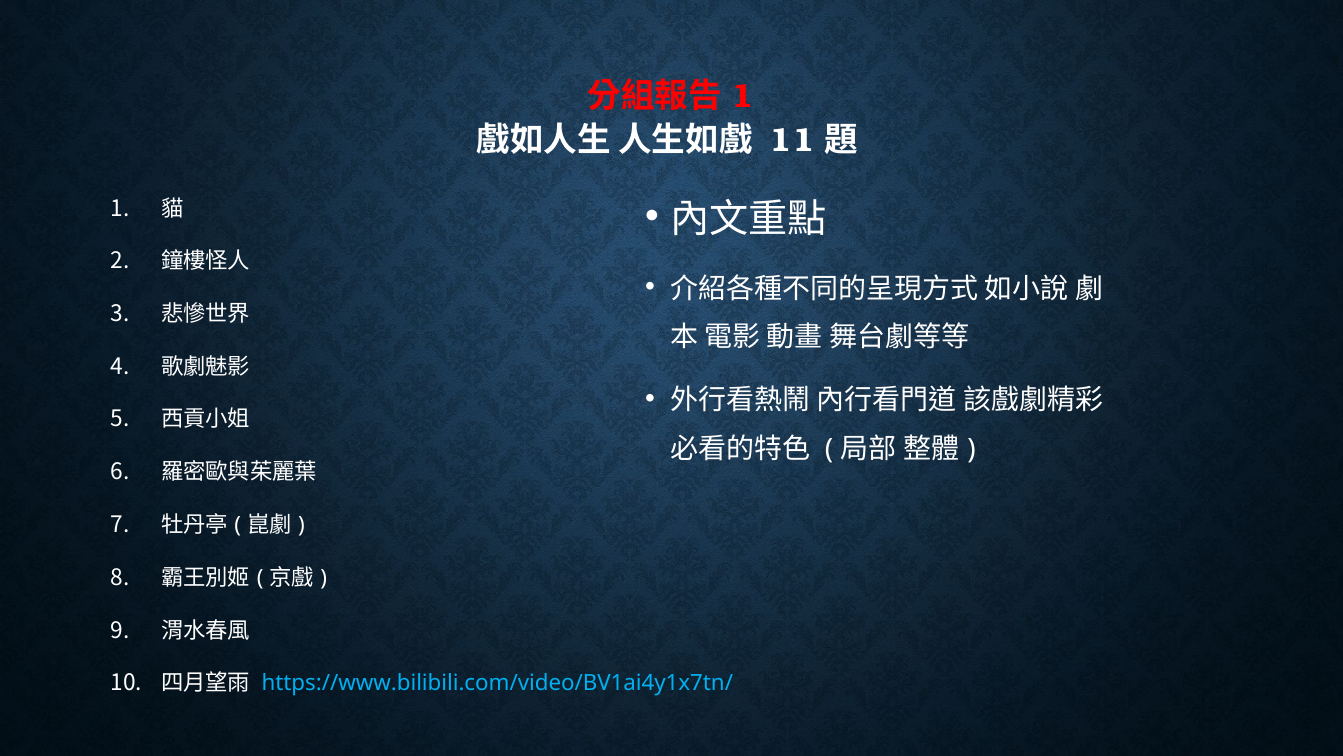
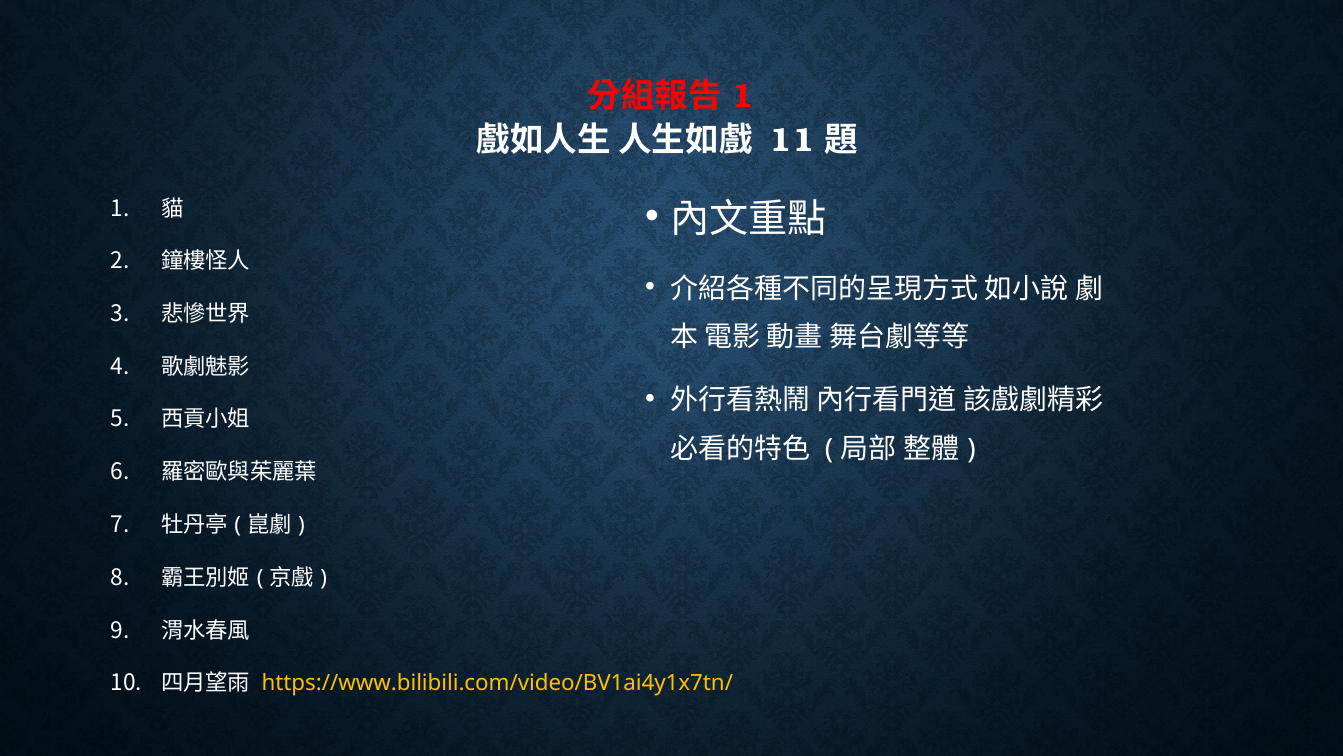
https://www.bilibili.com/video/BV1ai4y1x7tn/ colour: light blue -> yellow (497, 683)
